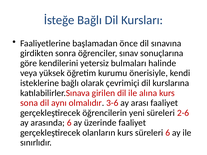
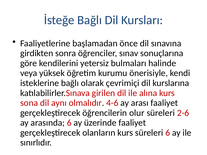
3-6: 3-6 -> 4-6 (112, 103)
yeni: yeni -> olur (137, 113)
